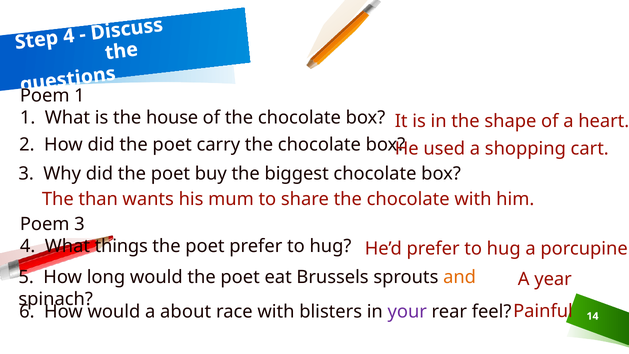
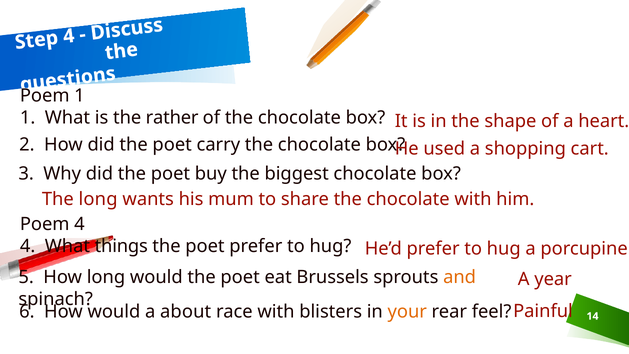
house: house -> rather (172, 118)
The than: than -> long (98, 199)
Poem 3: 3 -> 4 (79, 224)
your colour: purple -> orange (407, 312)
